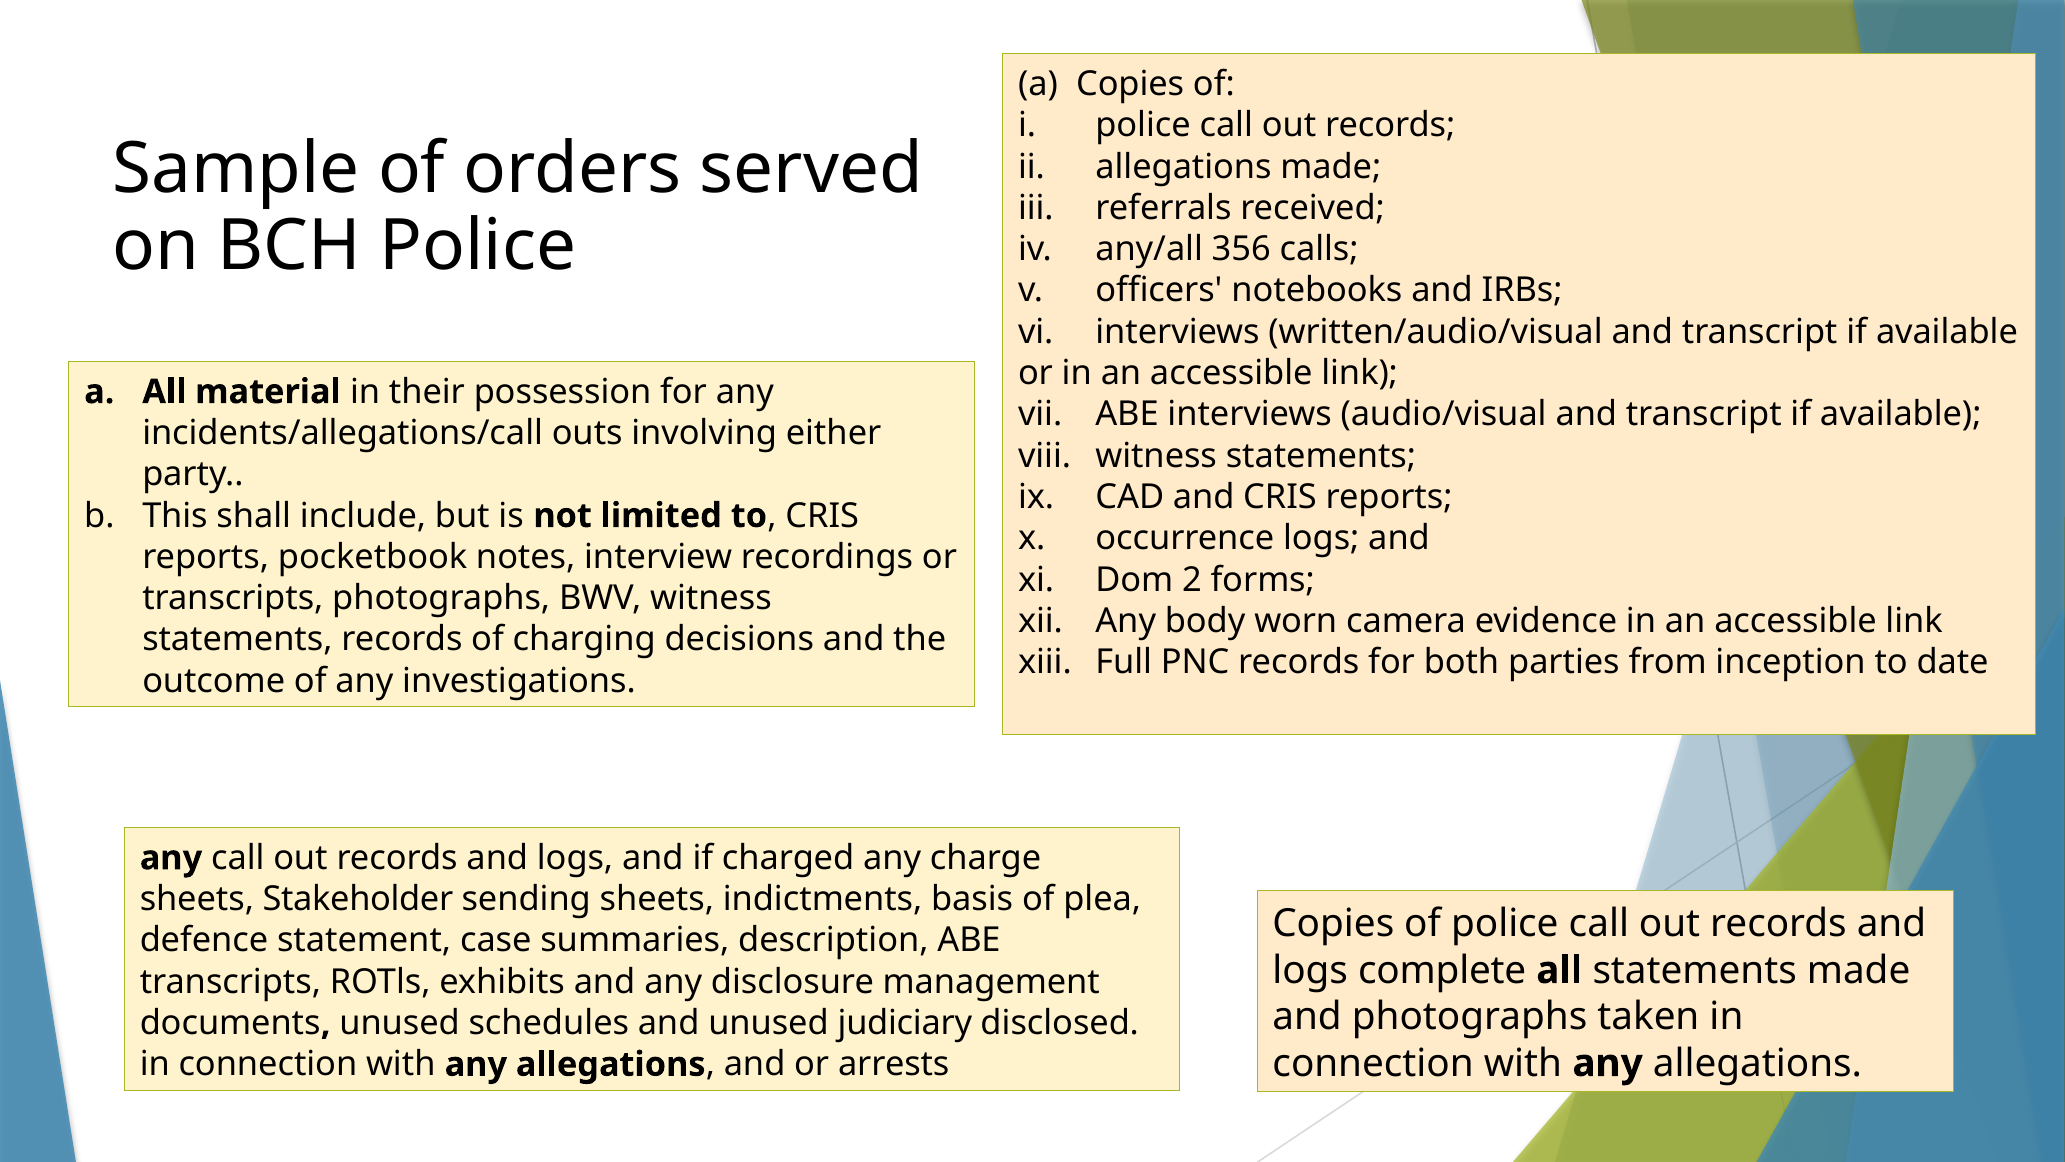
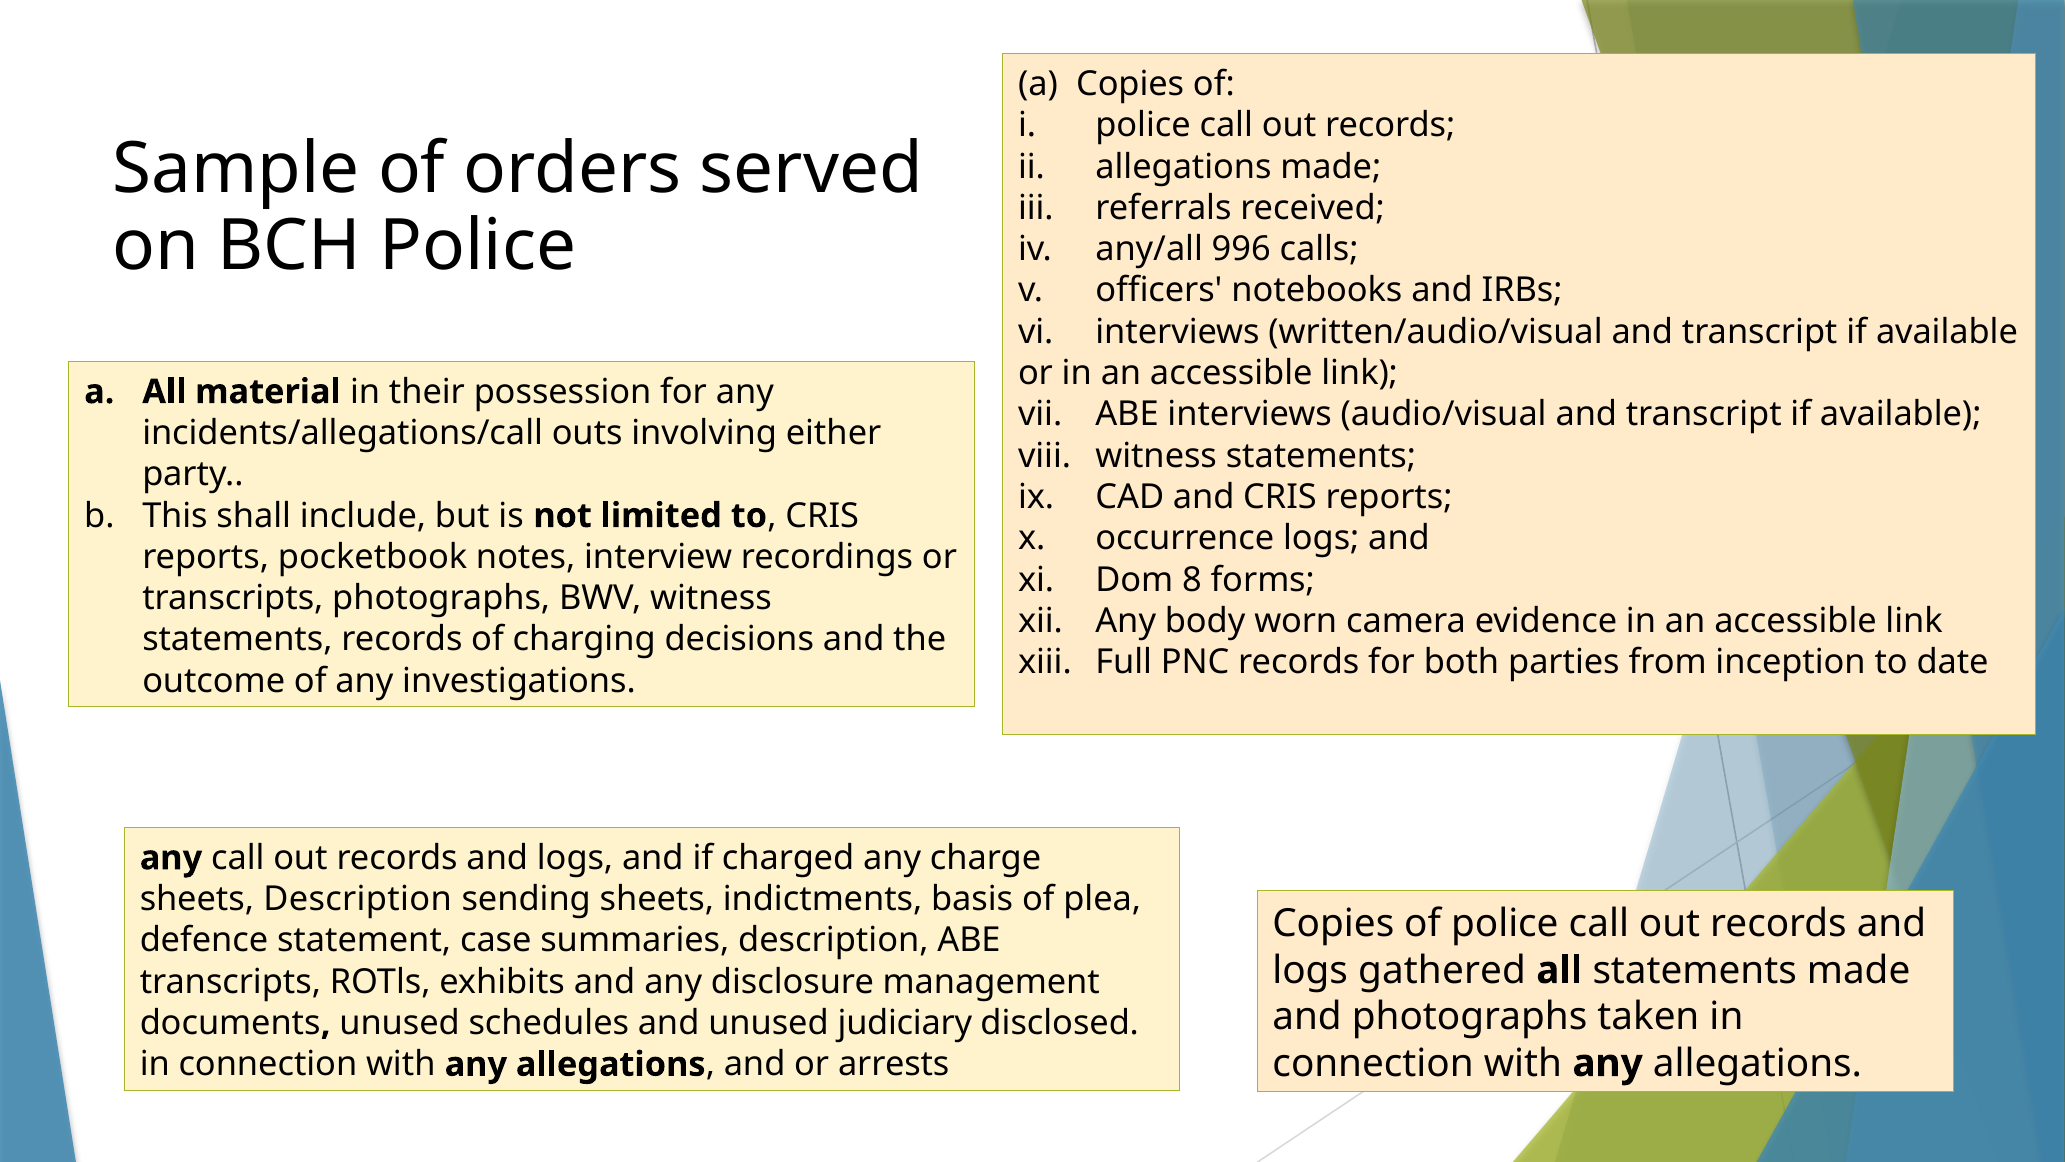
356: 356 -> 996 (1241, 249)
2: 2 -> 8 (1192, 579)
sheets Stakeholder: Stakeholder -> Description (358, 899)
complete: complete -> gathered (1442, 970)
